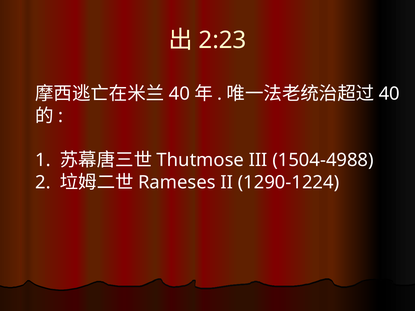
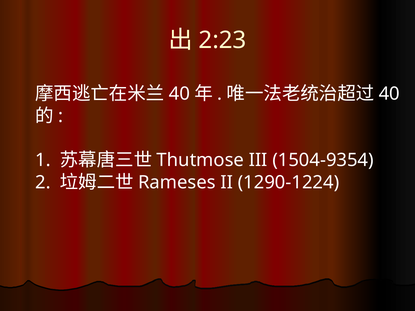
1504-4988: 1504-4988 -> 1504-9354 (323, 160)
